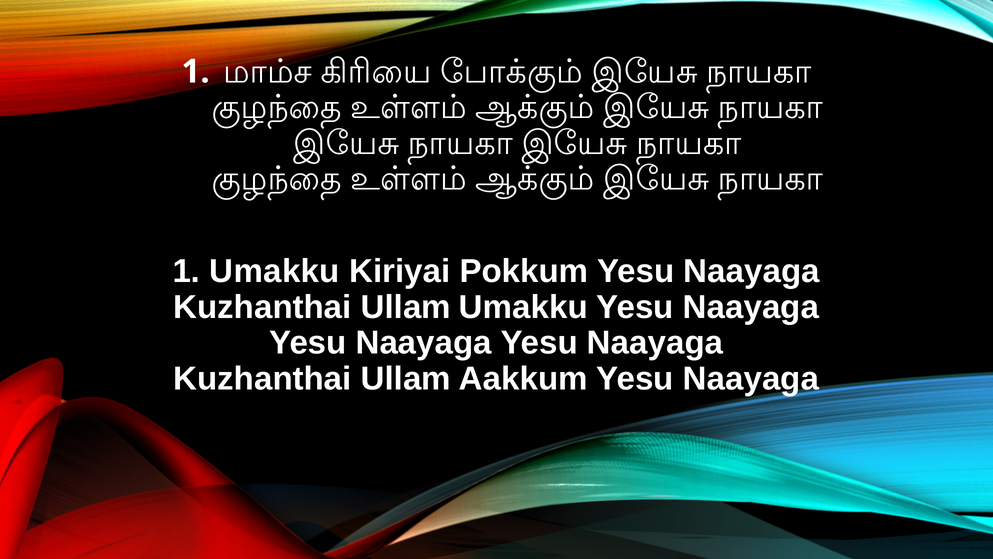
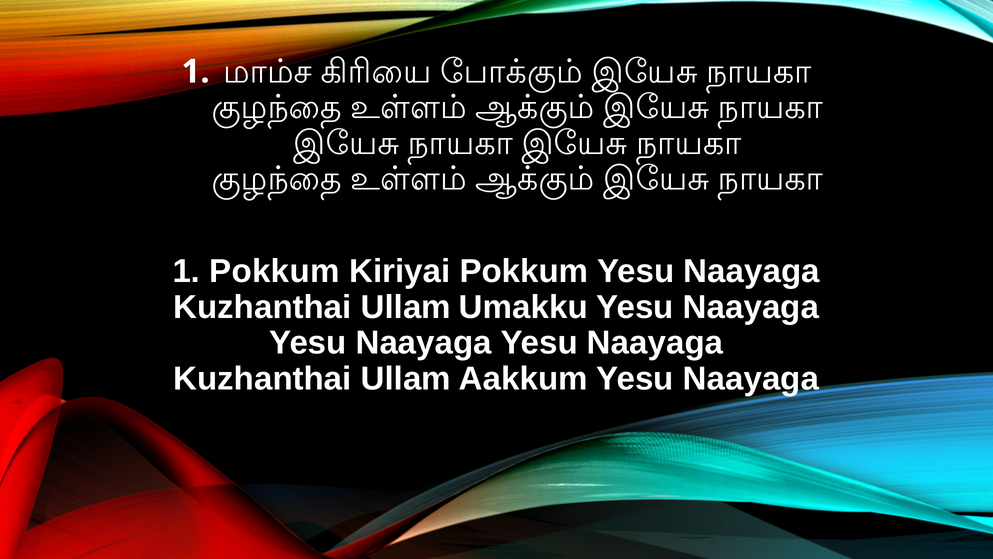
1 Umakku: Umakku -> Pokkum (274, 271)
